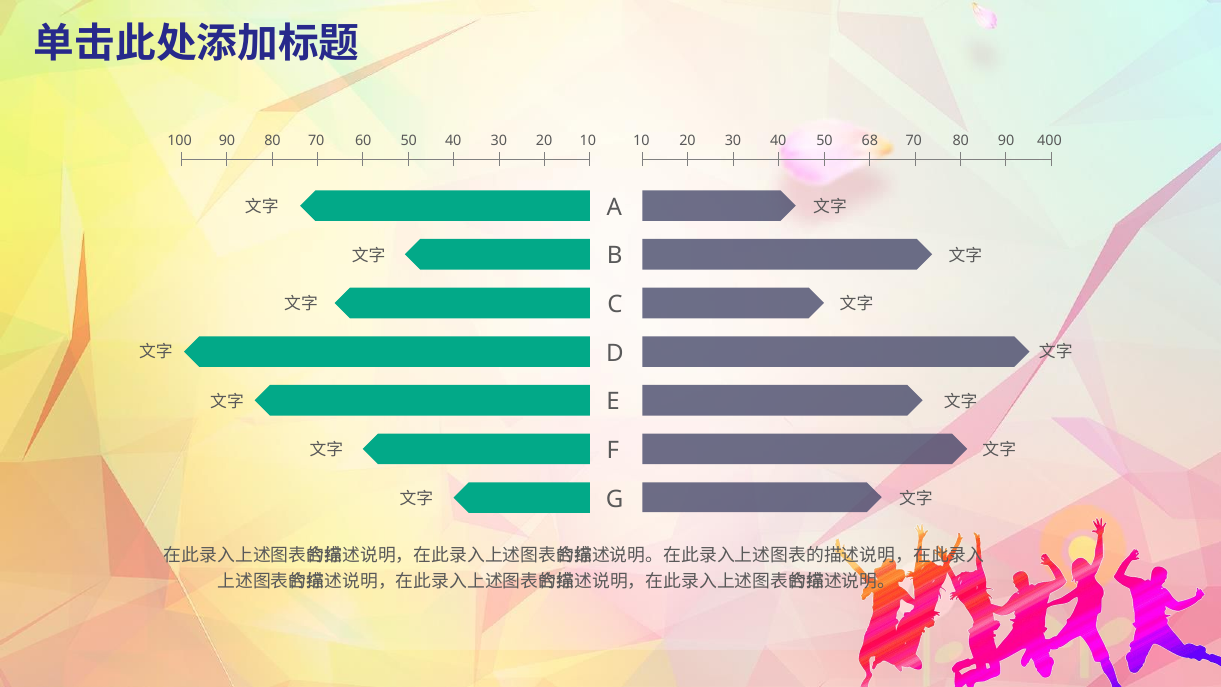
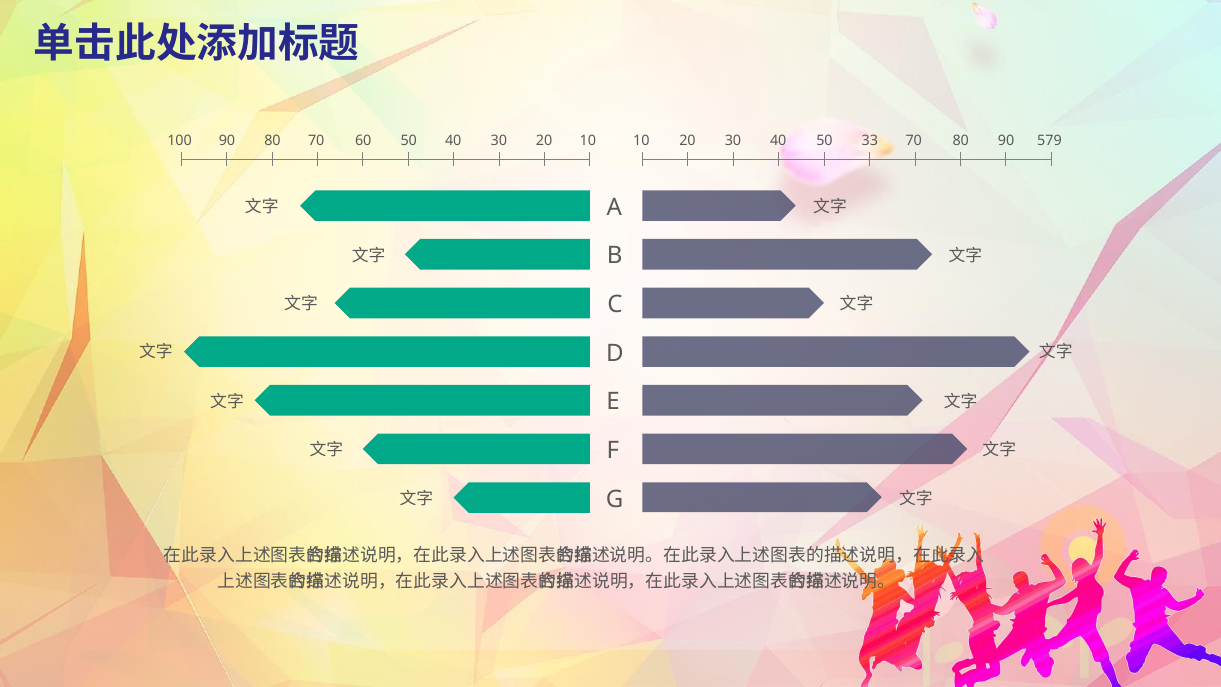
68: 68 -> 33 (870, 140)
400: 400 -> 579 (1050, 140)
